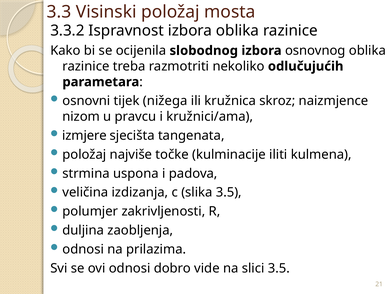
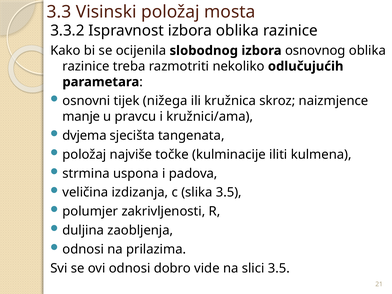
nizom: nizom -> manje (81, 117)
izmjere: izmjere -> dvjema (84, 136)
